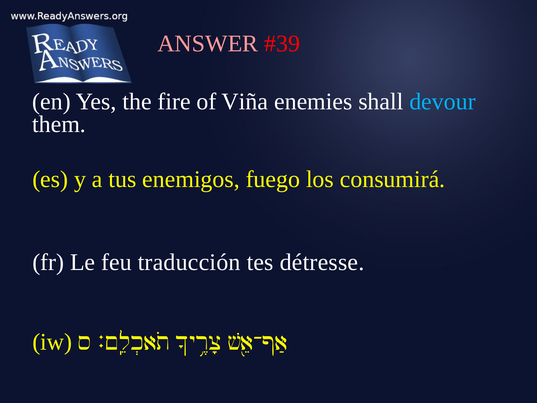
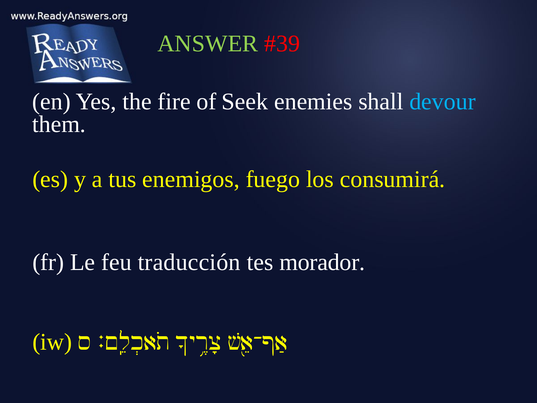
ANSWER colour: pink -> light green (208, 44)
Viña: Viña -> Seek (245, 101)
détresse: détresse -> morador (322, 262)
